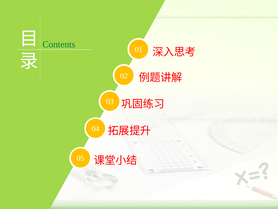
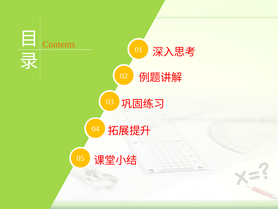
Contents colour: green -> orange (59, 44)
